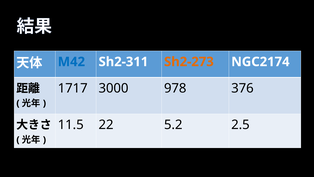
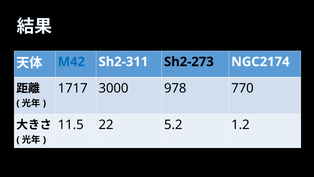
Sh2-273 colour: orange -> black (189, 62)
376: 376 -> 770 (242, 88)
2.5: 2.5 -> 1.2 (240, 125)
